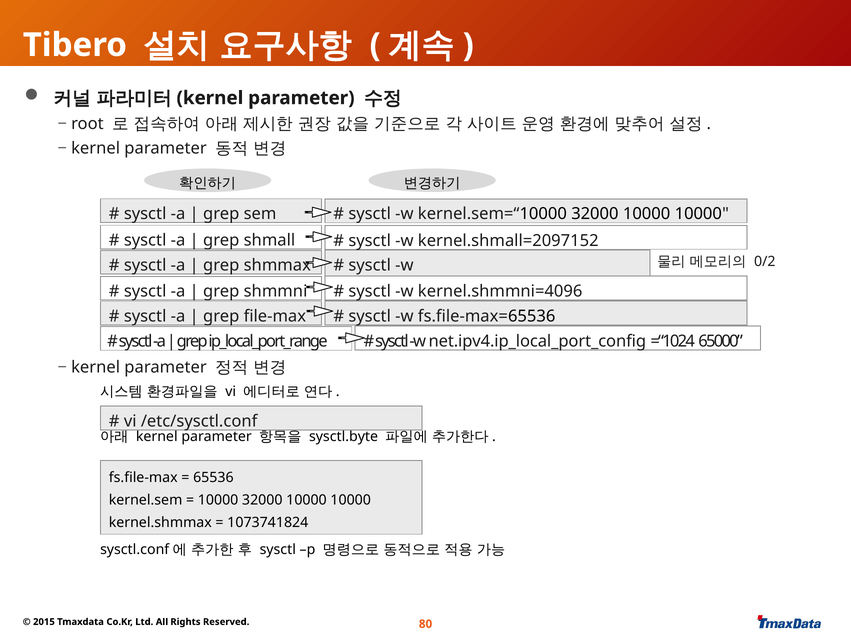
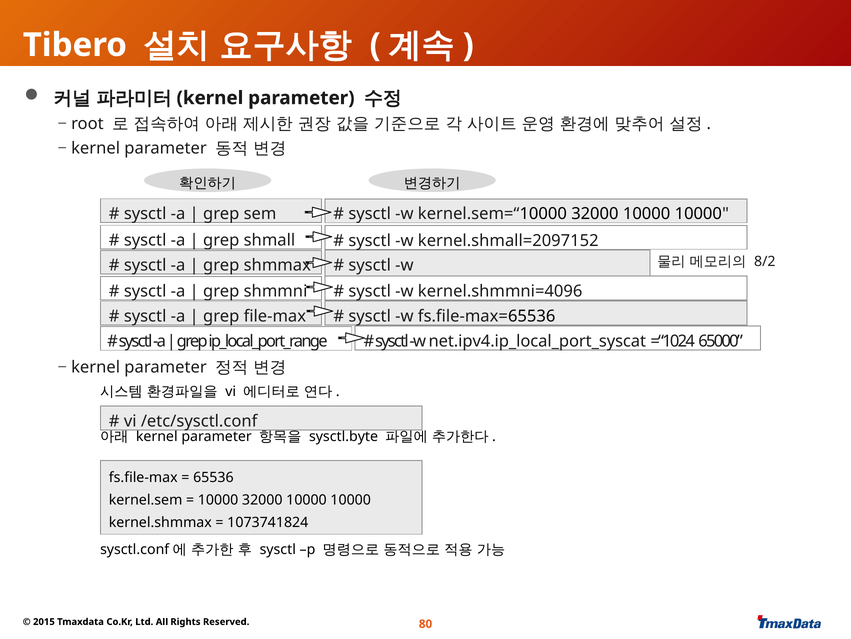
0/2: 0/2 -> 8/2 (765, 261)
net.ipv4.ip_local_port_config: net.ipv4.ip_local_port_config -> net.ipv4.ip_local_port_syscat (537, 341)
